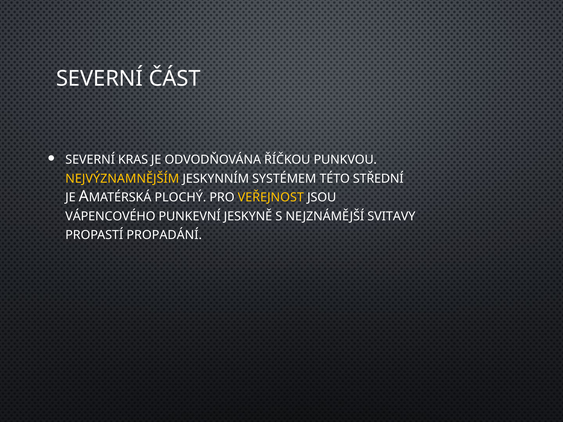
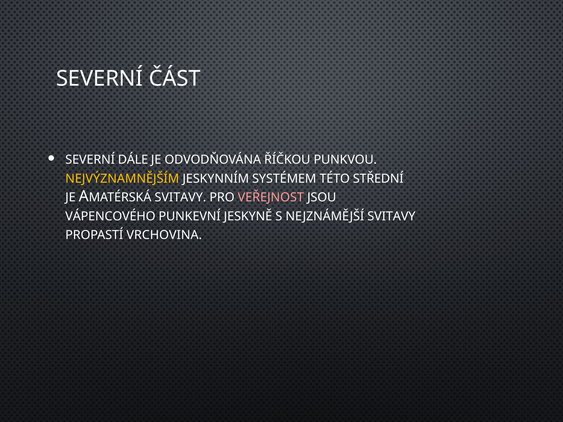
KRAS: KRAS -> DÁLE (133, 160)
PLOCHÝ: PLOCHÝ -> SVITAVY (180, 198)
VEŘEJNOST colour: yellow -> pink (271, 198)
PROPADÁNÍ: PROPADÁNÍ -> VRCHOVINA (164, 235)
